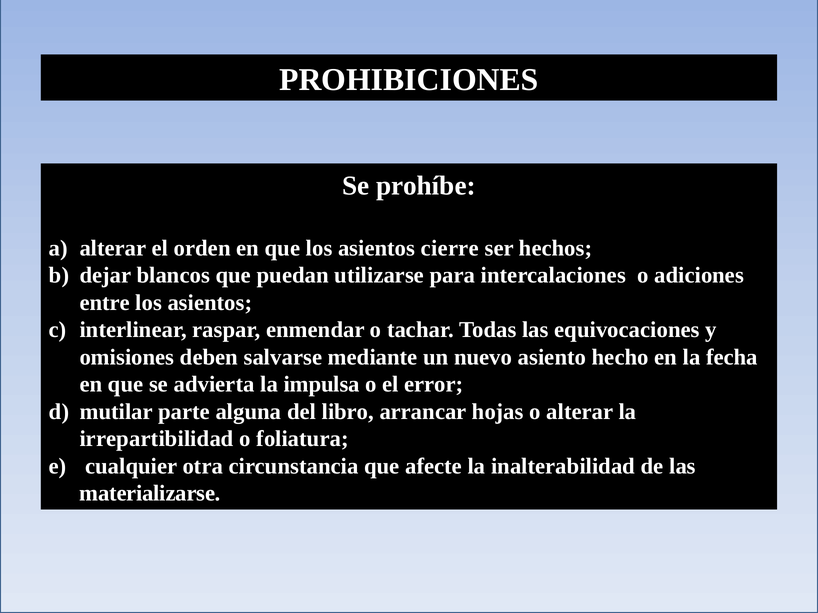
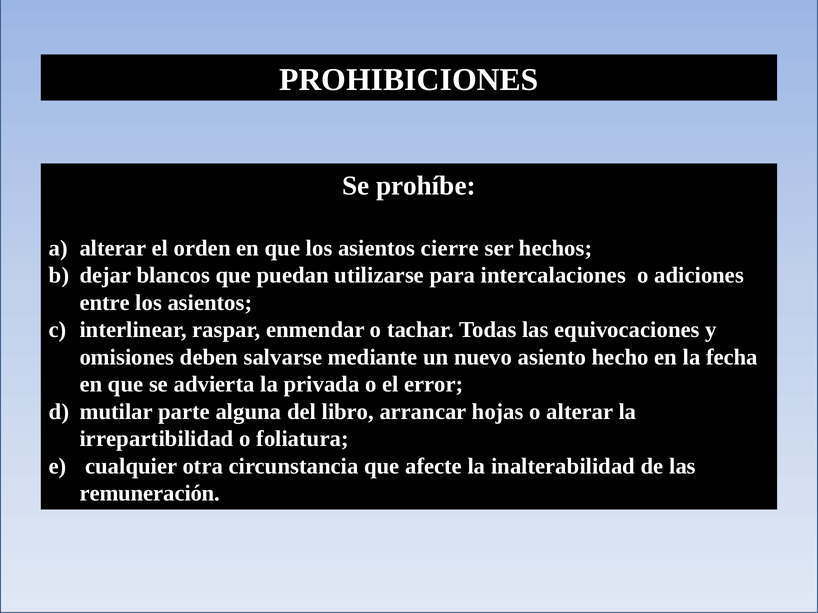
impulsa: impulsa -> privada (322, 385)
materializarse: materializarse -> remuneración (150, 494)
